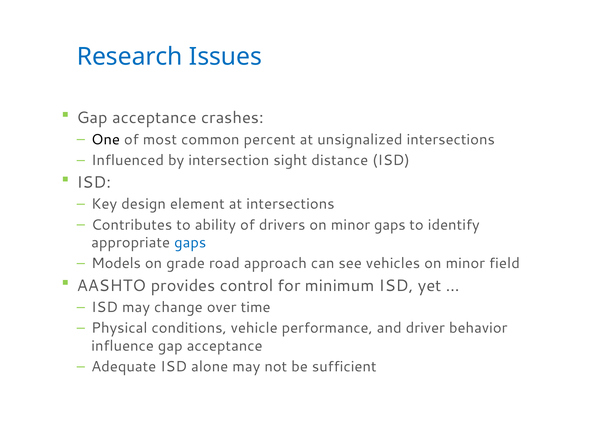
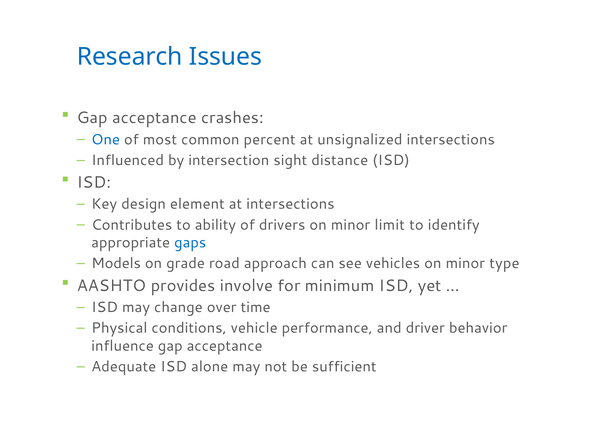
One colour: black -> blue (106, 140)
minor gaps: gaps -> limit (390, 225)
field: field -> type (504, 264)
control: control -> involve (246, 286)
